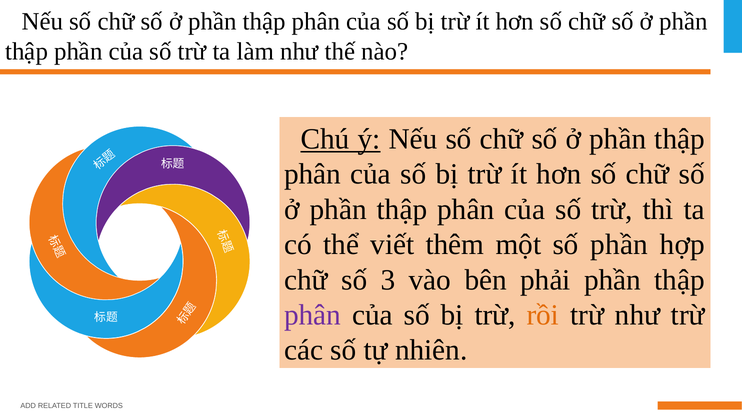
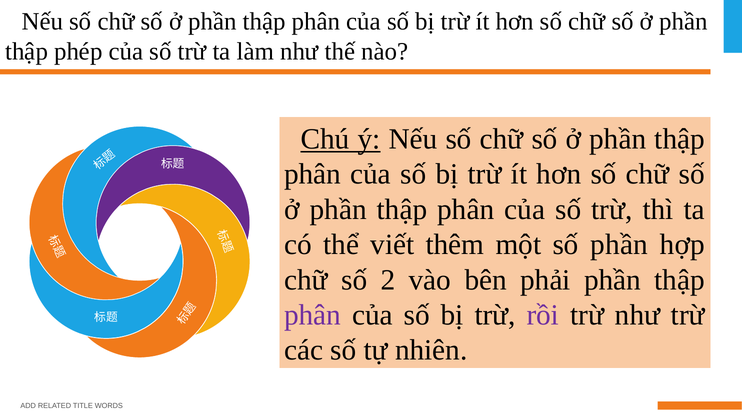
thập phần: phần -> phép (78, 51)
3: 3 -> 2 (388, 279)
rồi colour: orange -> purple (543, 315)
